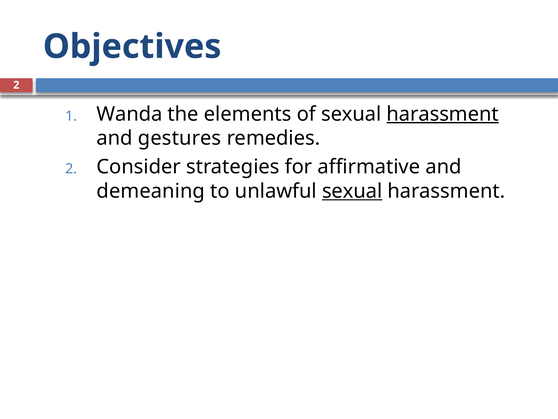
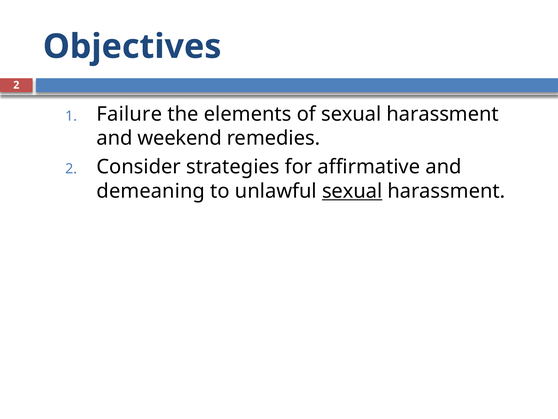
Wanda: Wanda -> Failure (129, 114)
harassment underline: present -> none (443, 114)
gestures: gestures -> weekend (180, 138)
